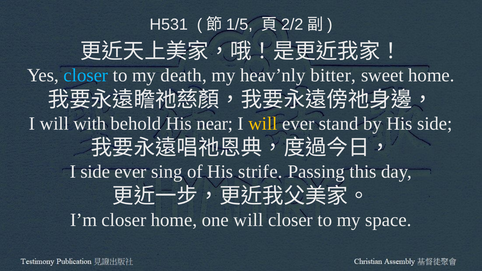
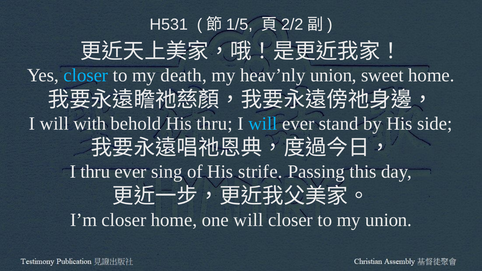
heav’nly bitter: bitter -> union (333, 75)
His near: near -> thru (215, 124)
will colour: yellow -> light blue (263, 124)
I side: side -> thru (95, 172)
my space: space -> union (389, 220)
